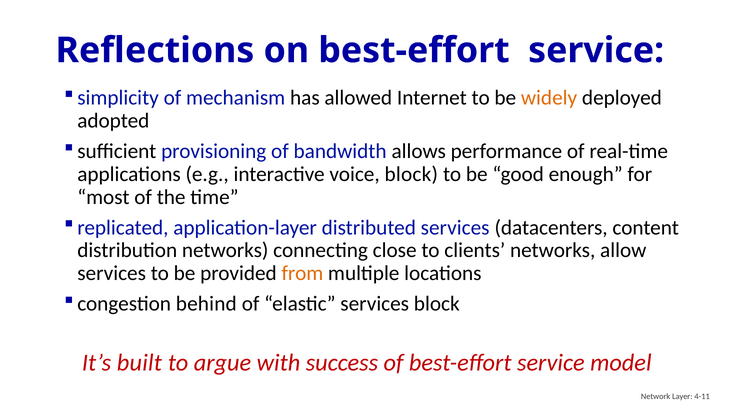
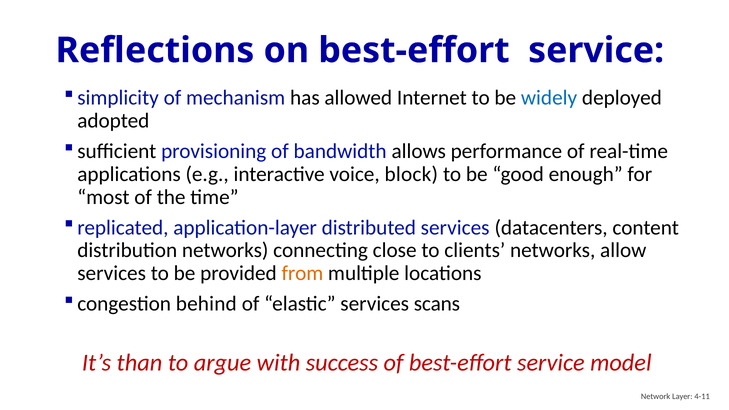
widely colour: orange -> blue (549, 98)
services block: block -> scans (437, 304)
built: built -> than (139, 363)
